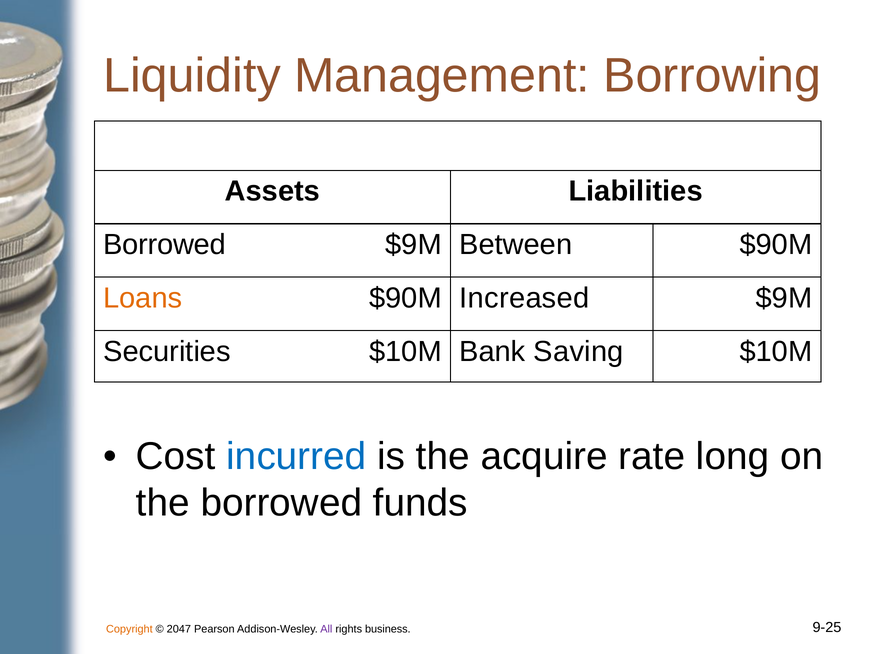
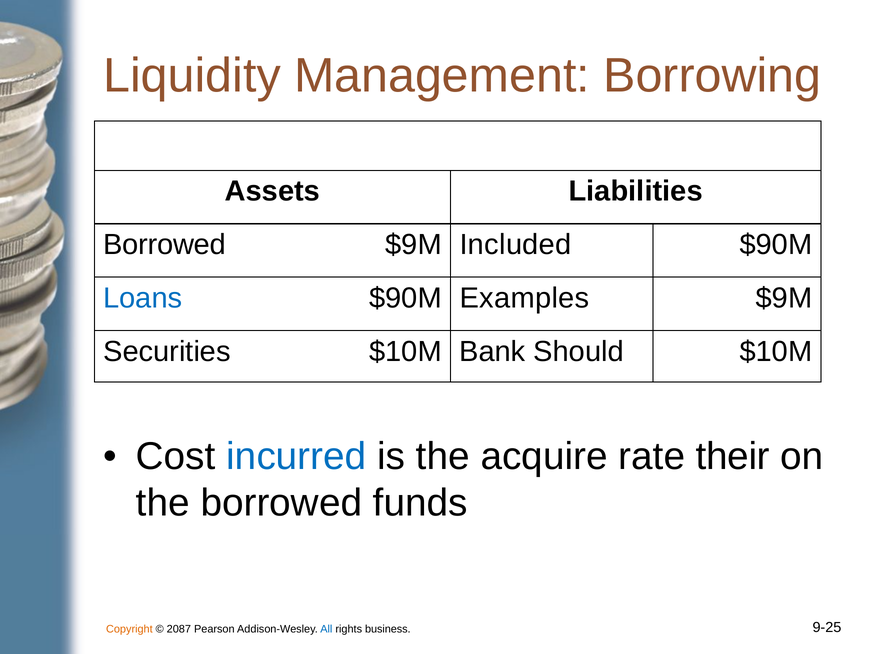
Between: Between -> Included (516, 245)
Loans colour: orange -> blue (143, 298)
Increased: Increased -> Examples (524, 298)
Saving: Saving -> Should (579, 352)
long: long -> their (733, 456)
2047: 2047 -> 2087 (179, 629)
All colour: purple -> blue (326, 629)
